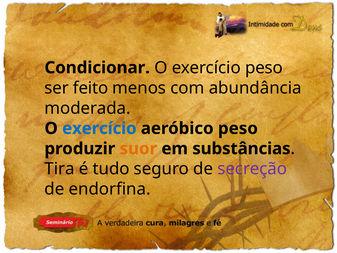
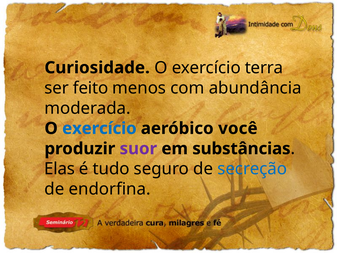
Condicionar: Condicionar -> Curiosidade (97, 68)
exercício peso: peso -> terra (264, 68)
aeróbico peso: peso -> você (238, 128)
suor colour: orange -> purple (138, 149)
Tira: Tira -> Elas (60, 169)
secreção colour: purple -> blue (252, 169)
